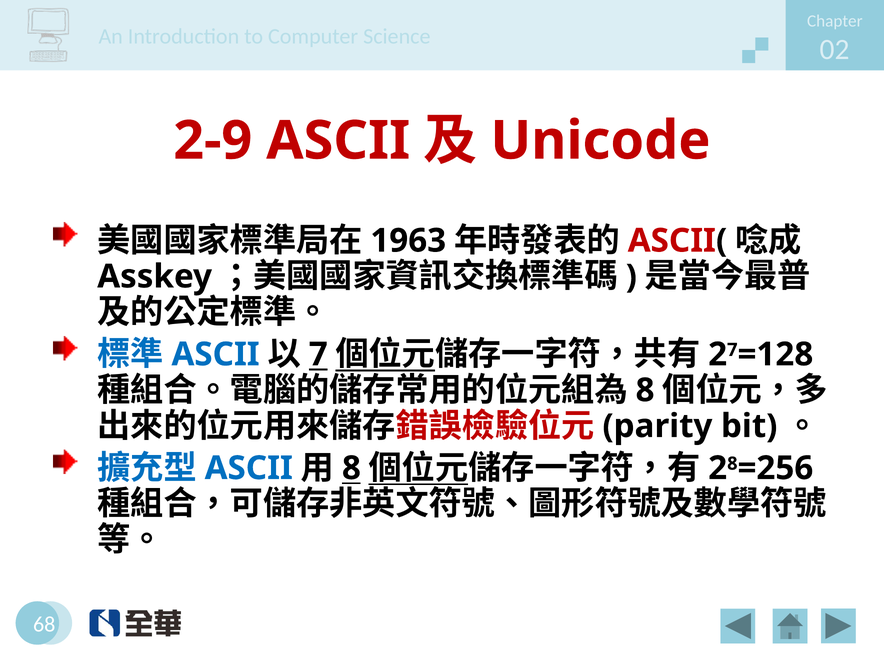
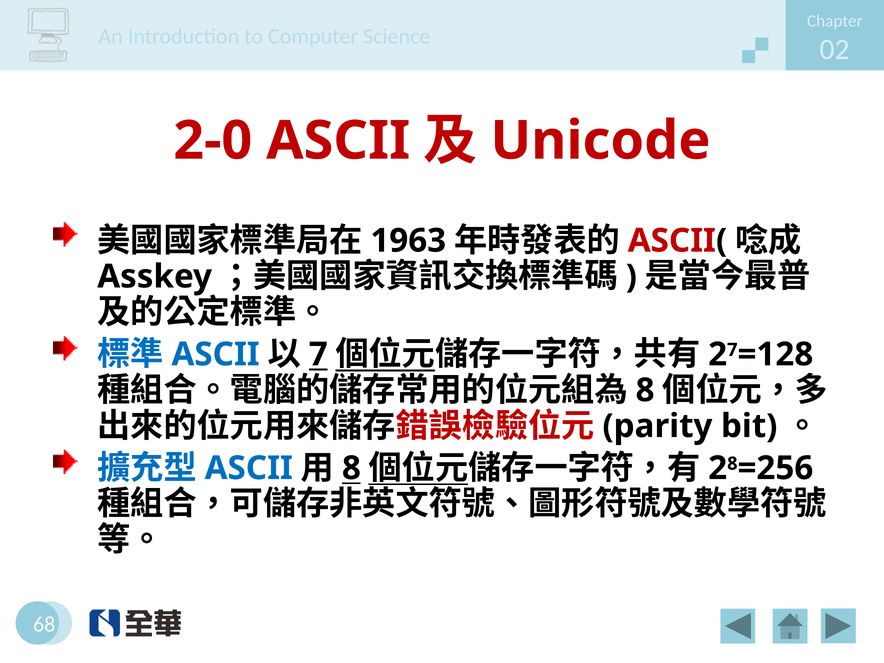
2-9: 2-9 -> 2-0 (213, 141)
